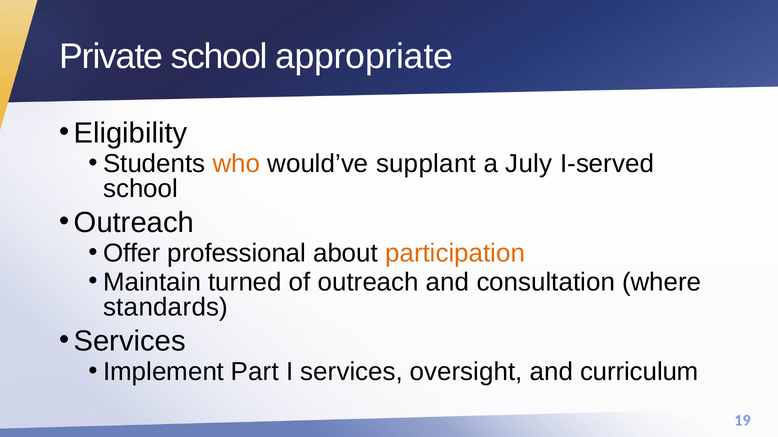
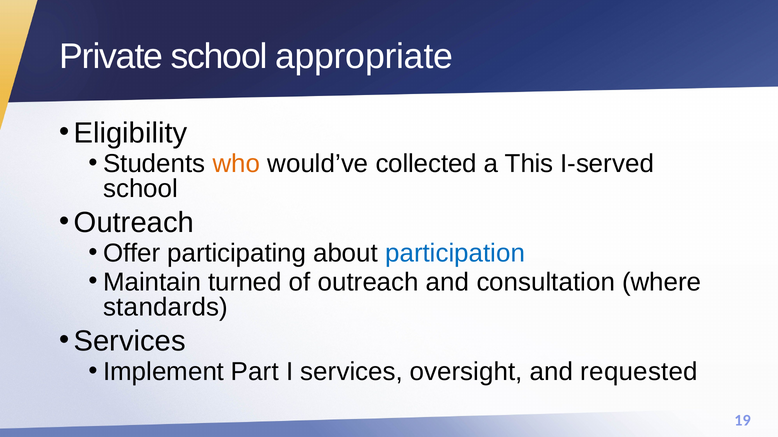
supplant: supplant -> collected (426, 164)
July: July -> This (529, 164)
professional: professional -> participating (237, 254)
participation colour: orange -> blue (455, 254)
curriculum: curriculum -> requested (639, 372)
